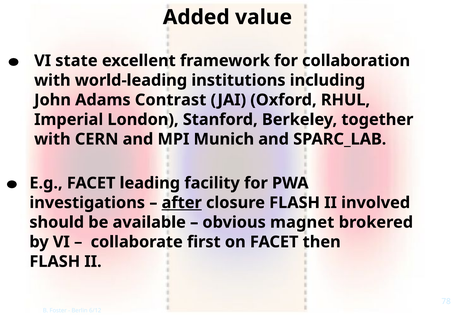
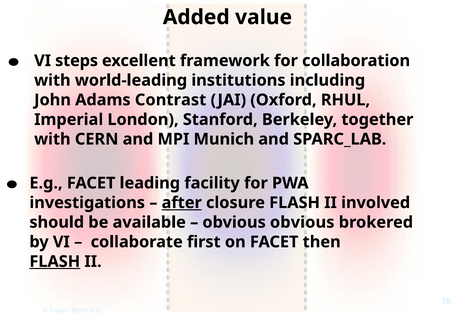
state: state -> steps (77, 61)
obvious magnet: magnet -> obvious (302, 222)
FLASH underline: none -> present (55, 262)
